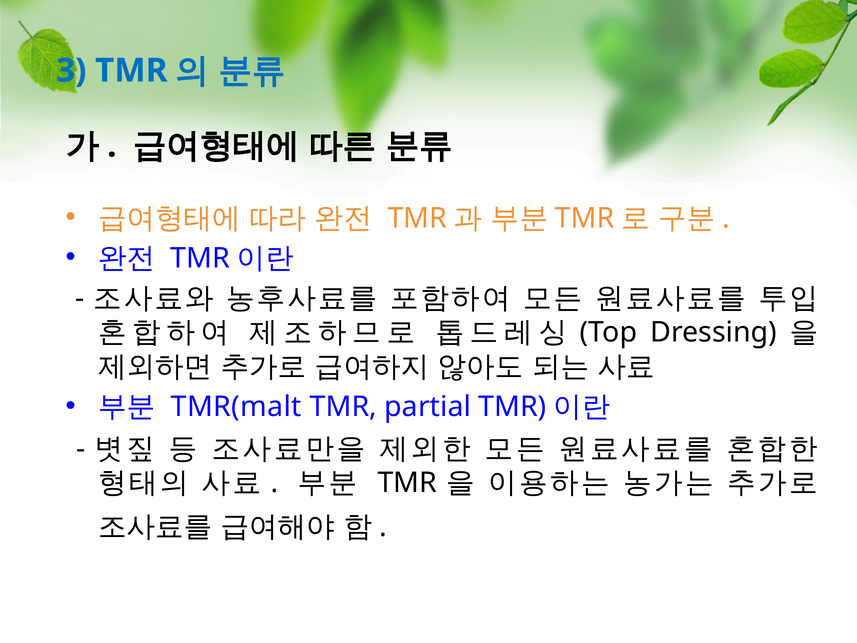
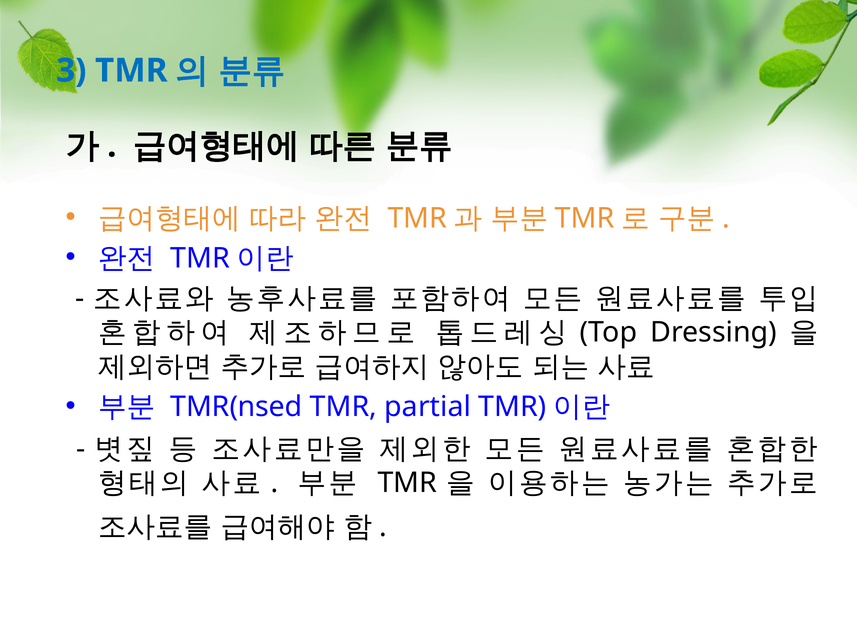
TMR(malt: TMR(malt -> TMR(nsed (236, 407)
